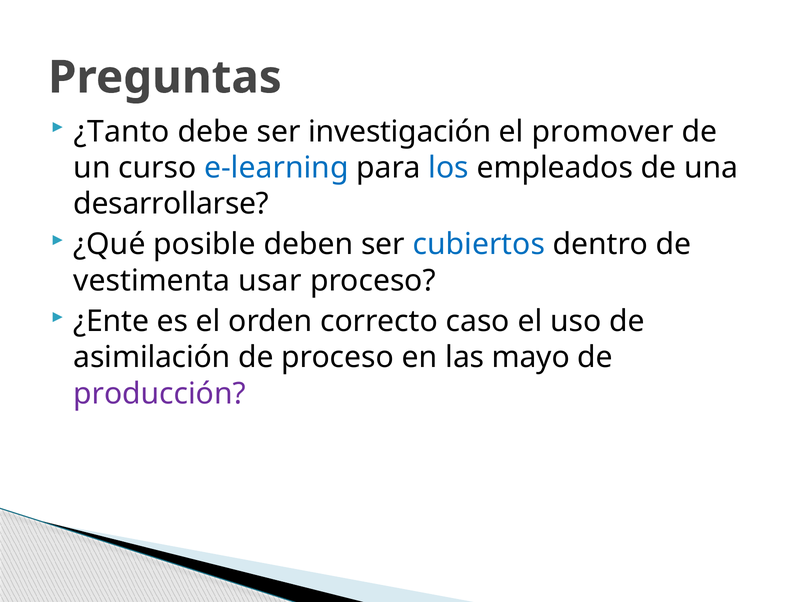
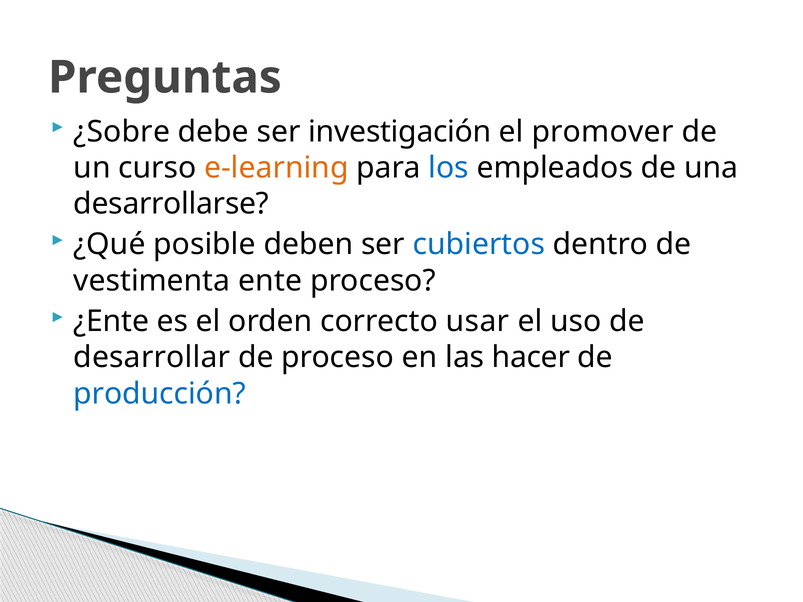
¿Tanto: ¿Tanto -> ¿Sobre (122, 132)
e-learning colour: blue -> orange (276, 168)
usar: usar -> ente (270, 281)
caso: caso -> usar (478, 321)
asimilación: asimilación -> desarrollar (152, 358)
mayo: mayo -> hacer (531, 358)
producción colour: purple -> blue (160, 394)
